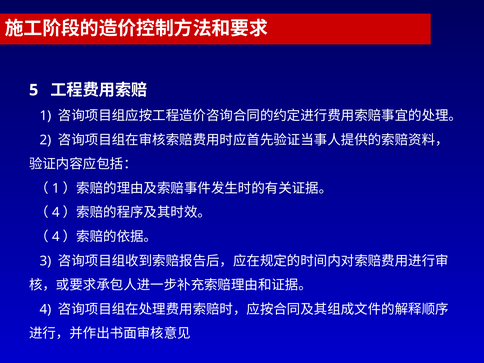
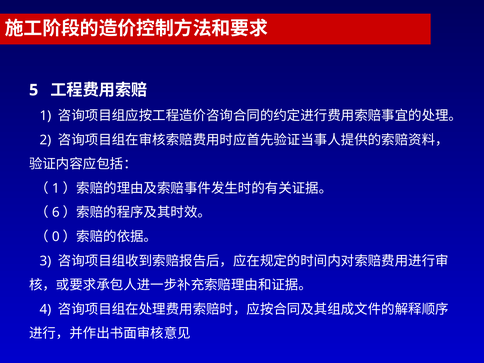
4: 4 -> 6 (56, 213)
4: 4 -> 0 (56, 237)
